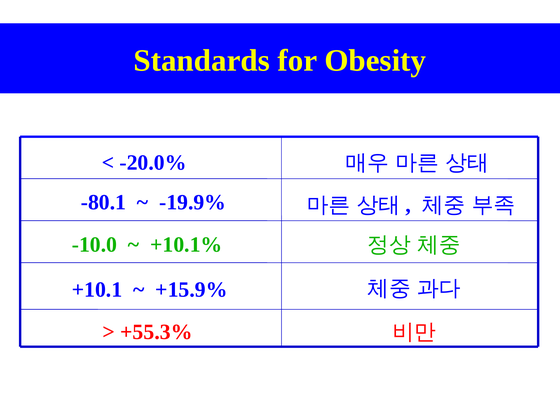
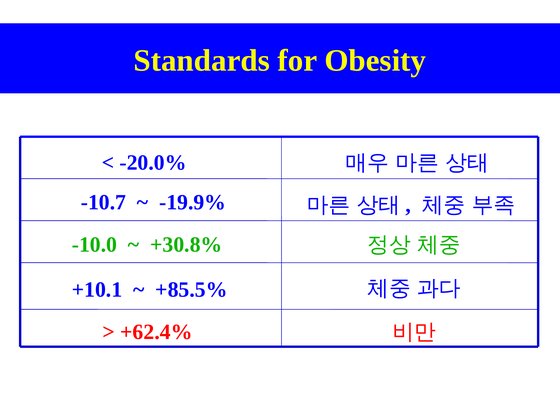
-80.1: -80.1 -> -10.7 (103, 202)
+10.1%: +10.1% -> +30.8% (186, 245)
+15.9%: +15.9% -> +85.5% (191, 290)
+55.3%: +55.3% -> +62.4% (156, 332)
